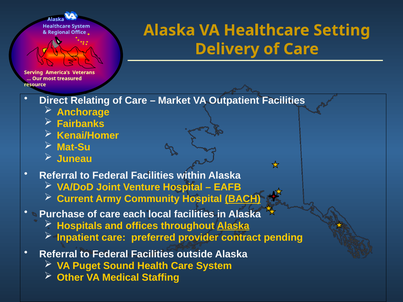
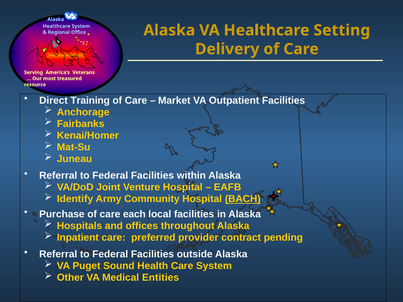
Relating: Relating -> Training (90, 100)
Current: Current -> Identify (75, 199)
Alaska underline: present -> none (233, 226)
Staffing: Staffing -> Entities (161, 278)
